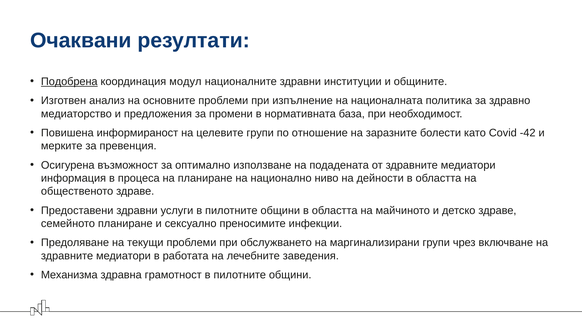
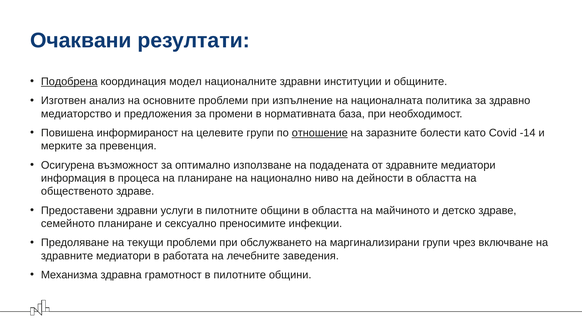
модул: модул -> модел (185, 82)
отношение underline: none -> present (320, 133)
-42: -42 -> -14 (528, 133)
